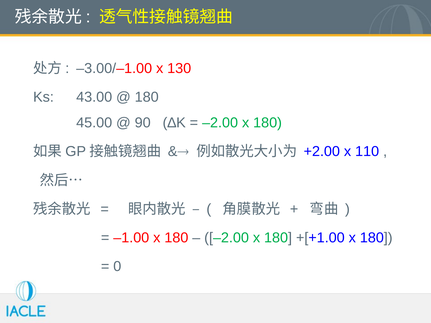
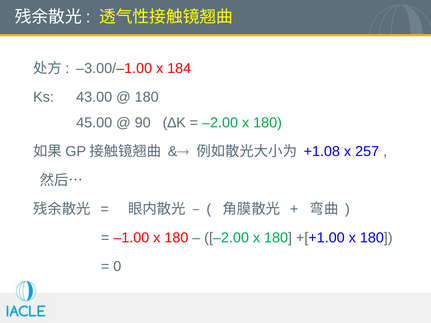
130: 130 -> 184 (179, 68)
+2.00: +2.00 -> +1.08 (322, 152)
110: 110 -> 257 (367, 152)
